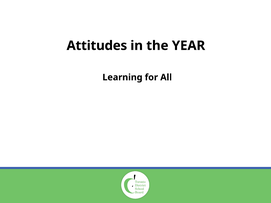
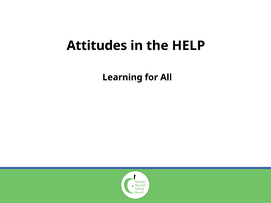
YEAR: YEAR -> HELP (188, 46)
